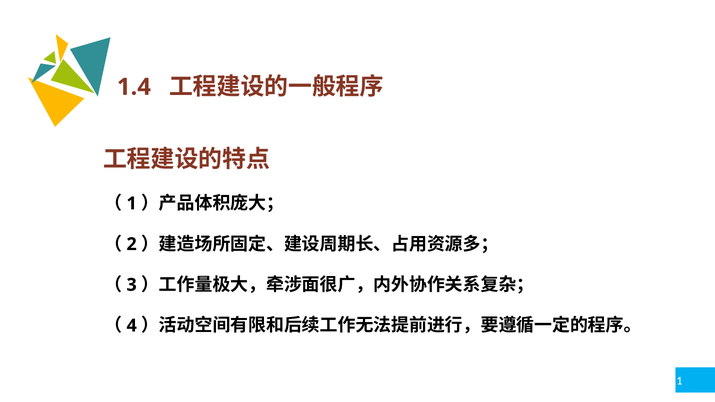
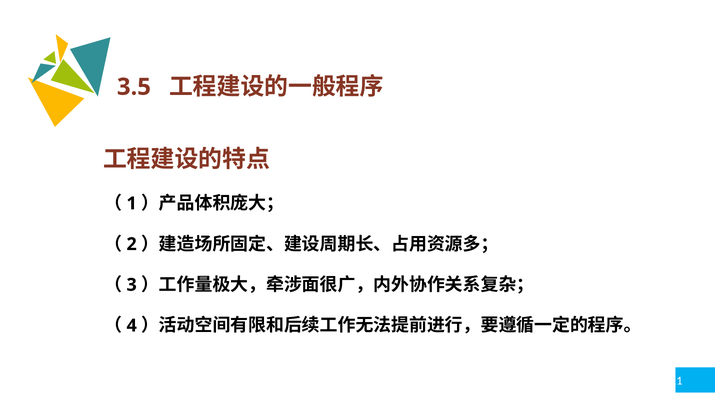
1.4: 1.4 -> 3.5 (134, 87)
